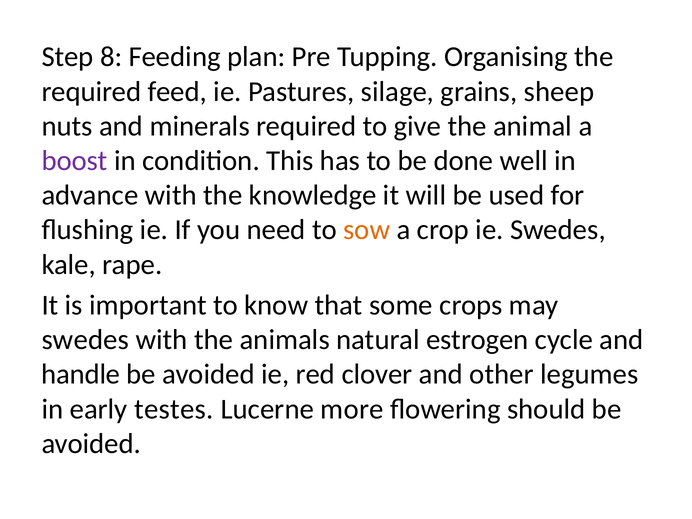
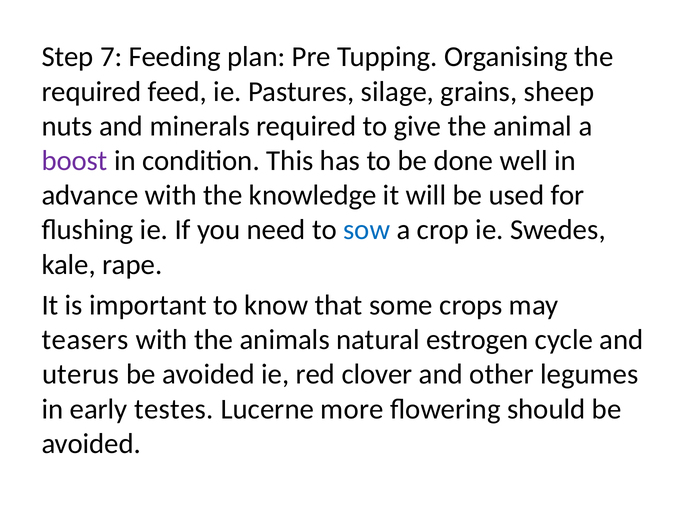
8: 8 -> 7 (111, 57)
sow colour: orange -> blue (367, 230)
swedes: swedes -> teasers (85, 340)
handle: handle -> uterus (81, 374)
